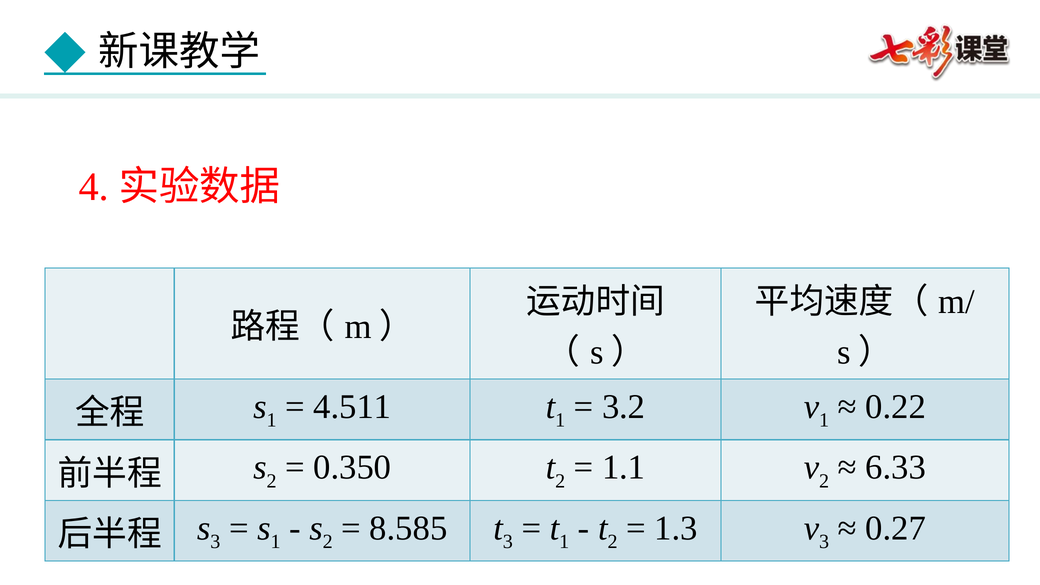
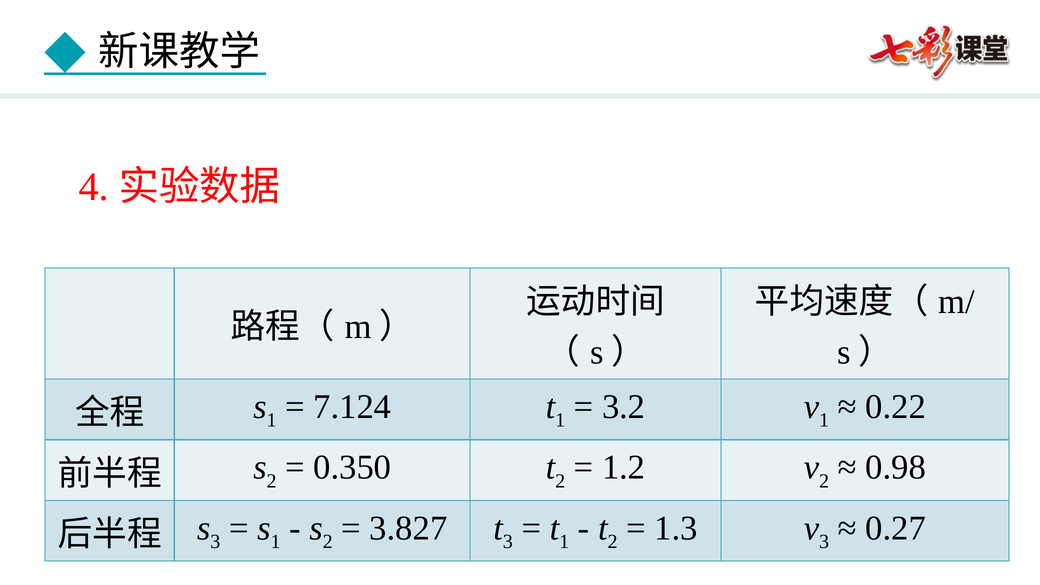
4.511: 4.511 -> 7.124 (352, 407)
1.1: 1.1 -> 1.2 (624, 468)
6.33: 6.33 -> 0.98 (896, 468)
8.585: 8.585 -> 3.827 (408, 528)
